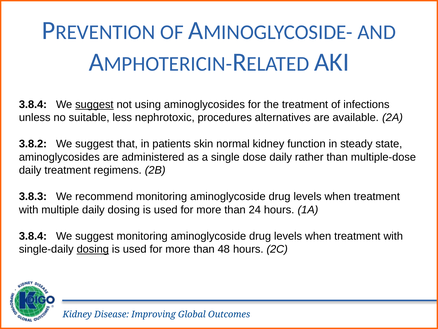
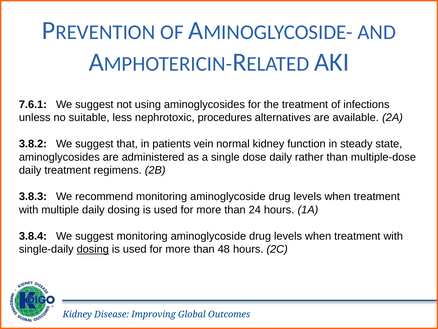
3.8.4: 3.8.4 -> 7.6.1 (33, 104)
suggest underline: present -> none (94, 104)
skin: skin -> vein (204, 144)
